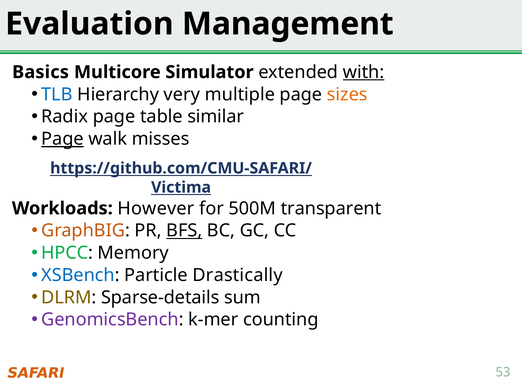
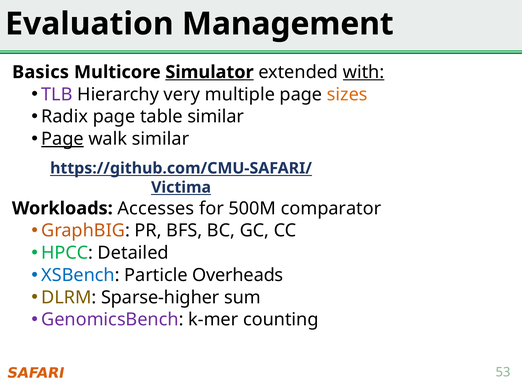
Simulator underline: none -> present (210, 72)
TLB colour: blue -> purple (57, 95)
walk misses: misses -> similar (161, 139)
However: However -> Accesses (156, 209)
transparent: transparent -> comparator (331, 209)
BFS underline: present -> none (184, 231)
Memory: Memory -> Detailed (133, 253)
Drastically: Drastically -> Overheads (238, 275)
Sparse-details: Sparse-details -> Sparse-higher (160, 298)
